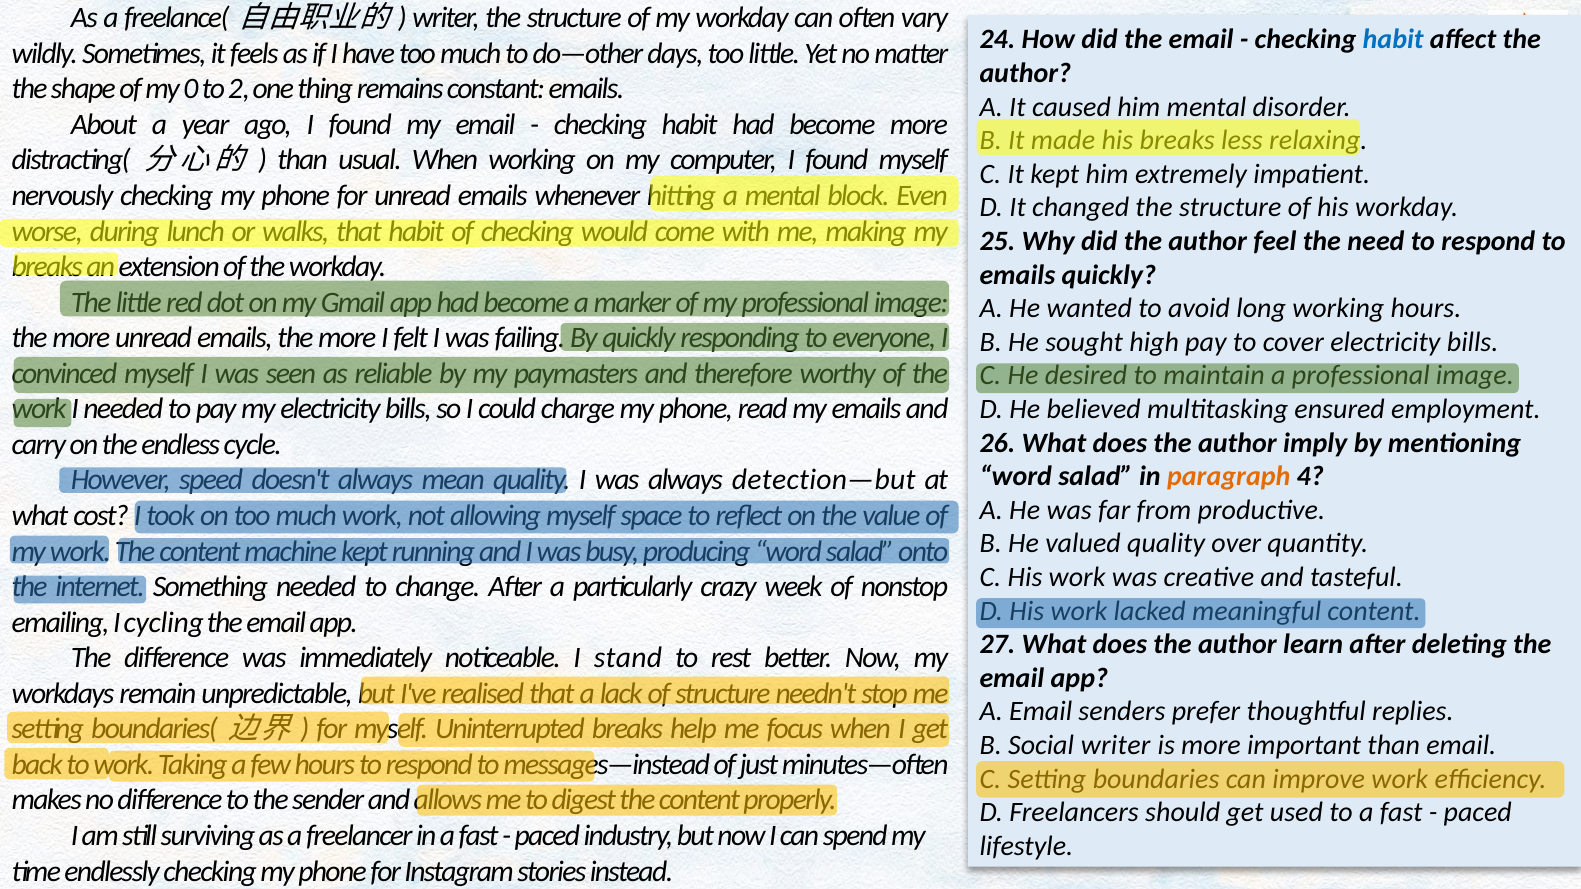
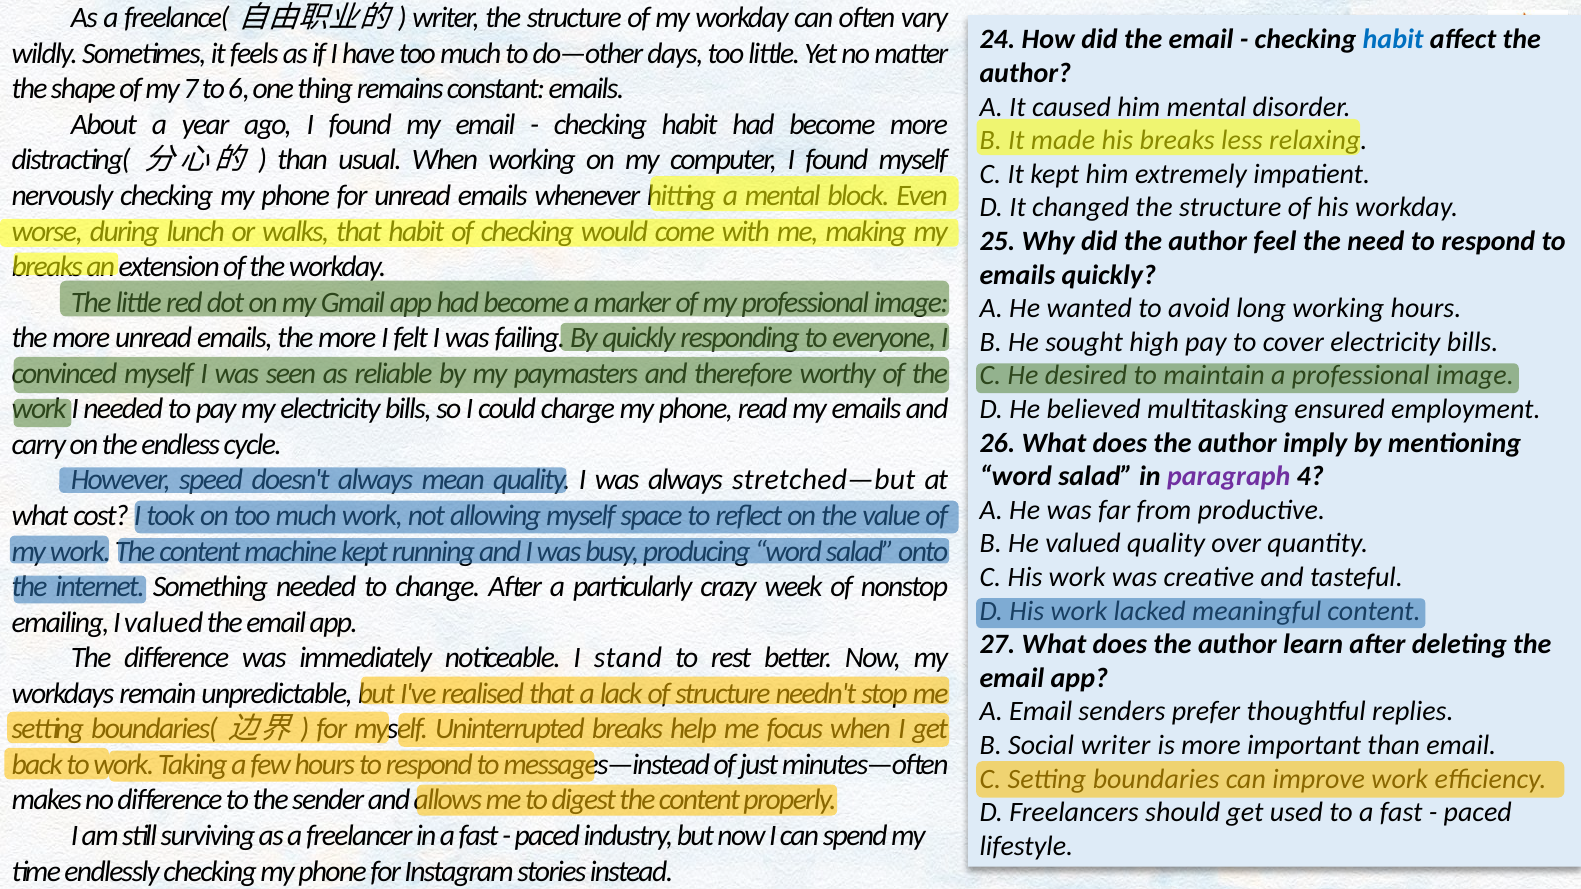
0: 0 -> 7 (191, 89)
2: 2 -> 6 (239, 89)
paragraph colour: orange -> purple (1229, 477)
detection—but: detection—but -> stretched—but (824, 480)
I cycling: cycling -> valued (164, 623)
